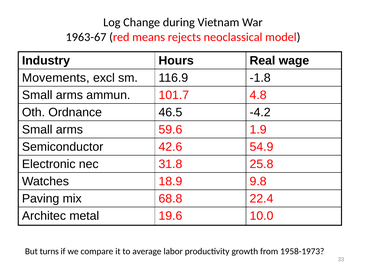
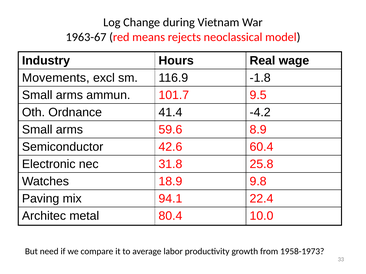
4.8: 4.8 -> 9.5 (258, 95)
46.5: 46.5 -> 41.4 (170, 113)
1.9: 1.9 -> 8.9 (258, 130)
54.9: 54.9 -> 60.4 (261, 147)
68.8: 68.8 -> 94.1 (170, 199)
19.6: 19.6 -> 80.4 (170, 216)
turns: turns -> need (49, 252)
